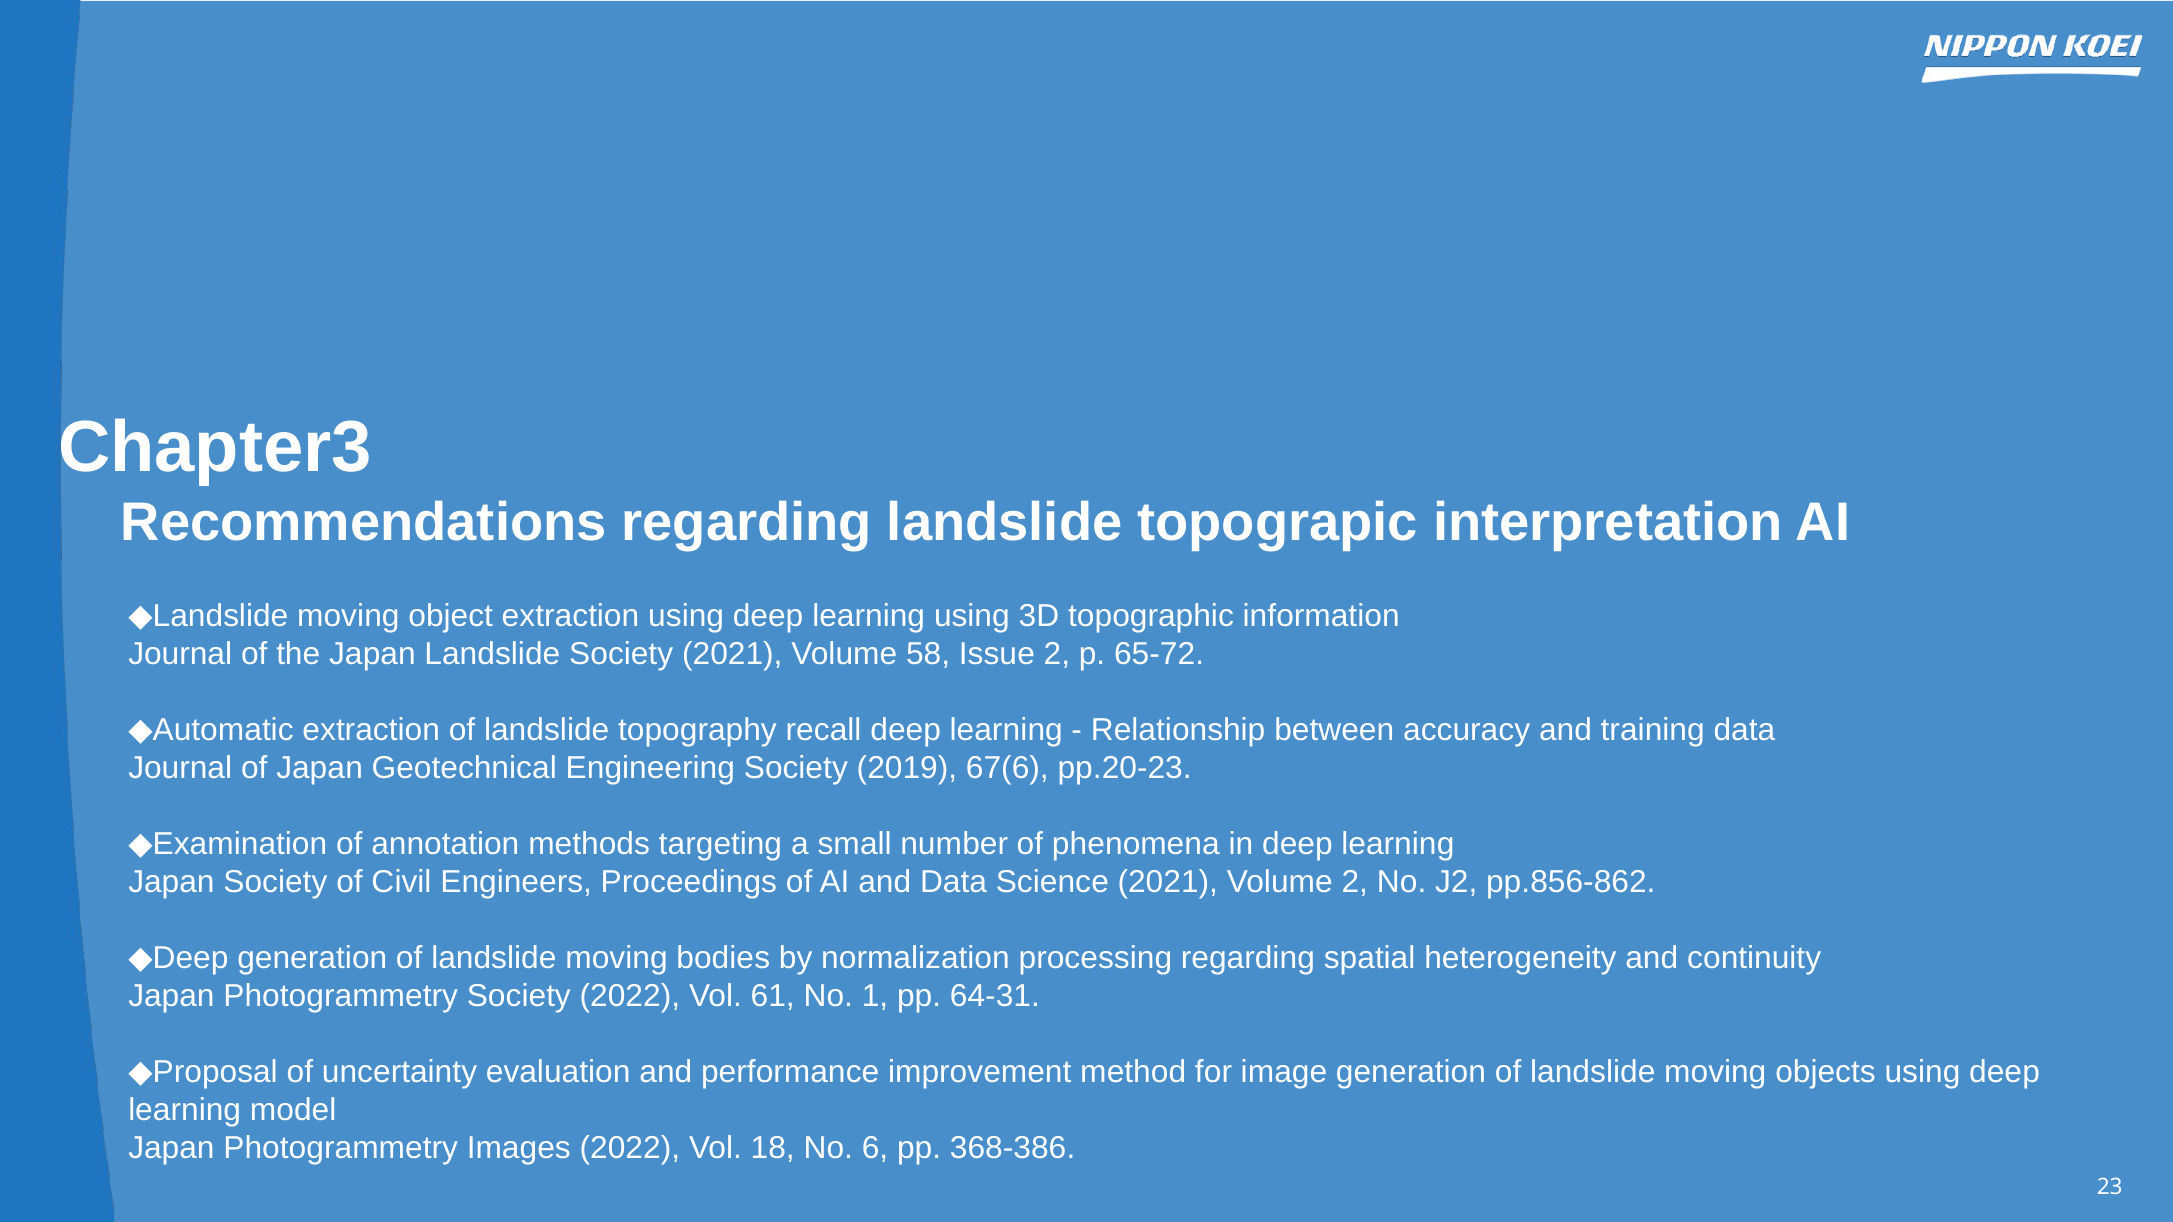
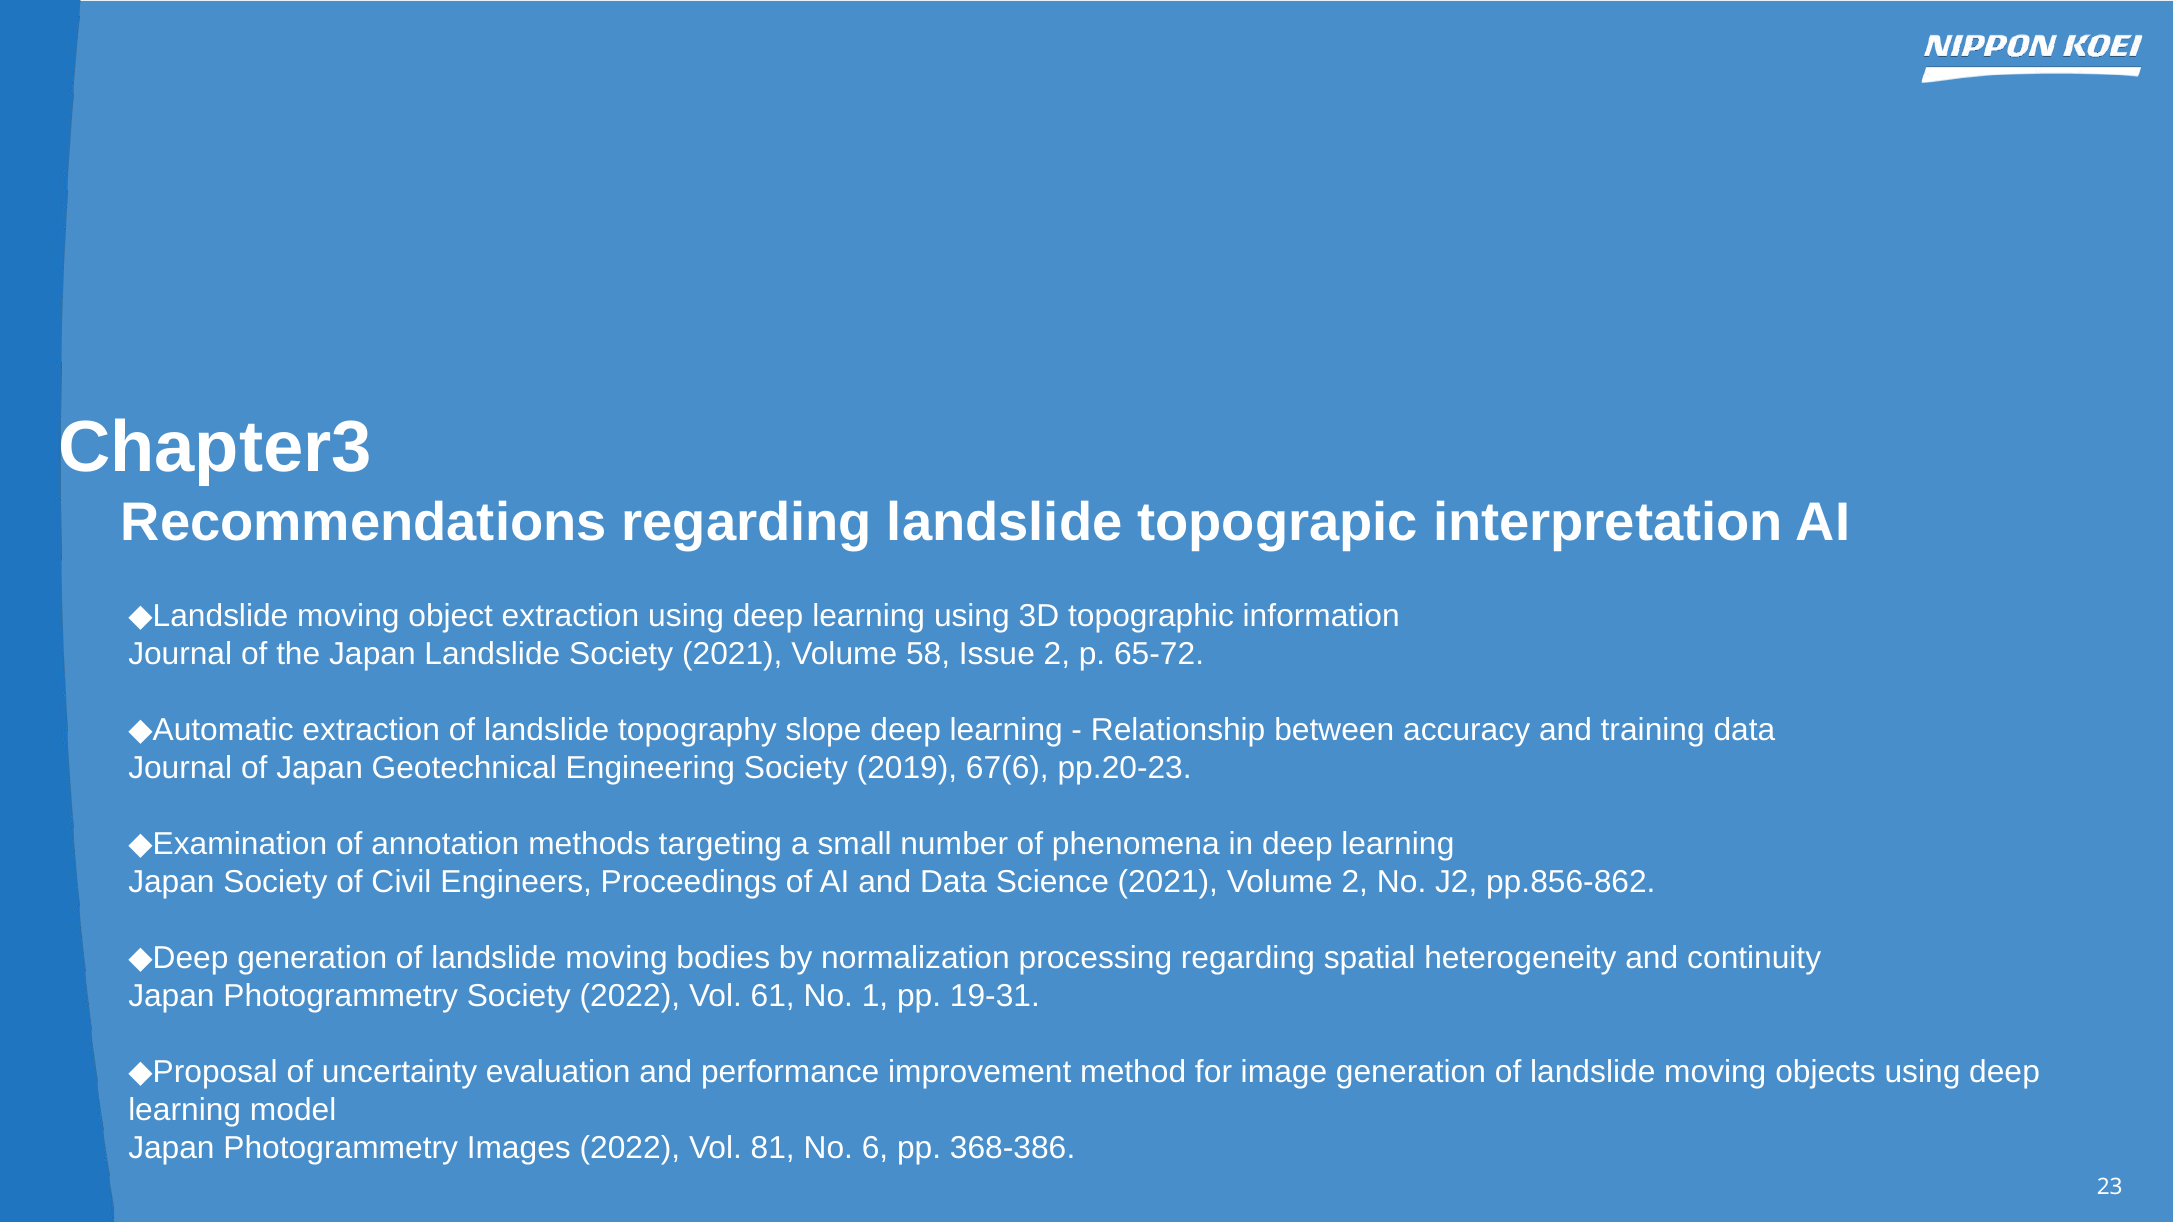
recall: recall -> slope (824, 730)
64-31: 64-31 -> 19-31 (995, 997)
18: 18 -> 81 (773, 1149)
